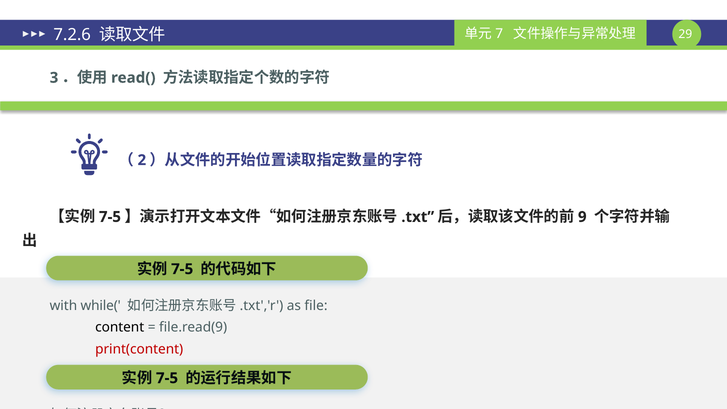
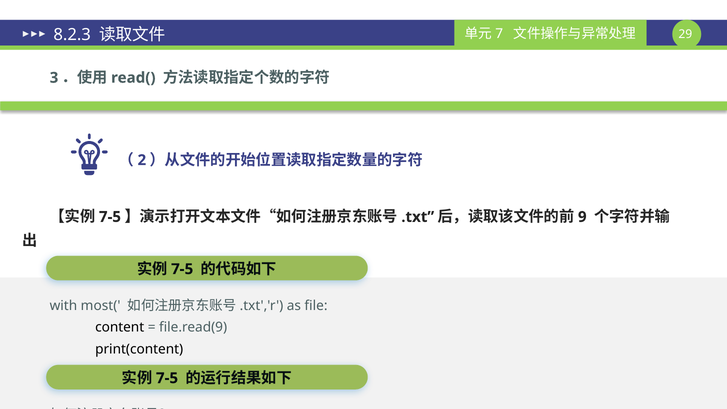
7.2.6: 7.2.6 -> 8.2.3 (72, 35)
while(: while( -> most( (101, 306)
print(content colour: red -> black (139, 349)
